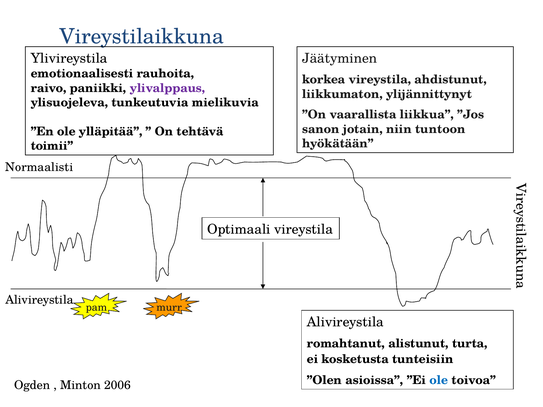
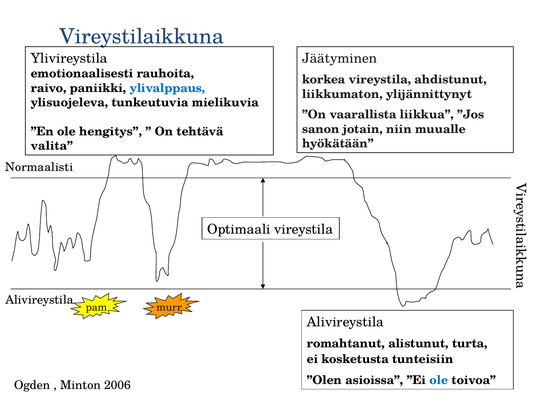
ylivalppaus colour: purple -> blue (168, 88)
tuntoon: tuntoon -> muualle (440, 129)
ylläpitää: ylläpitää -> hengitys (111, 132)
toimii: toimii -> valita (52, 146)
